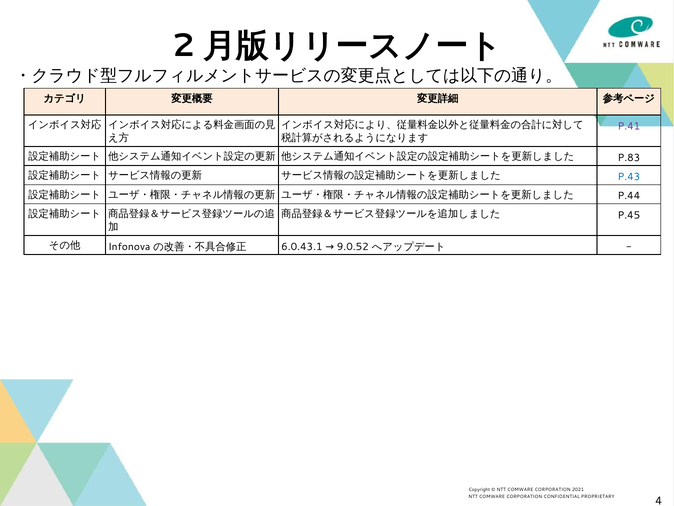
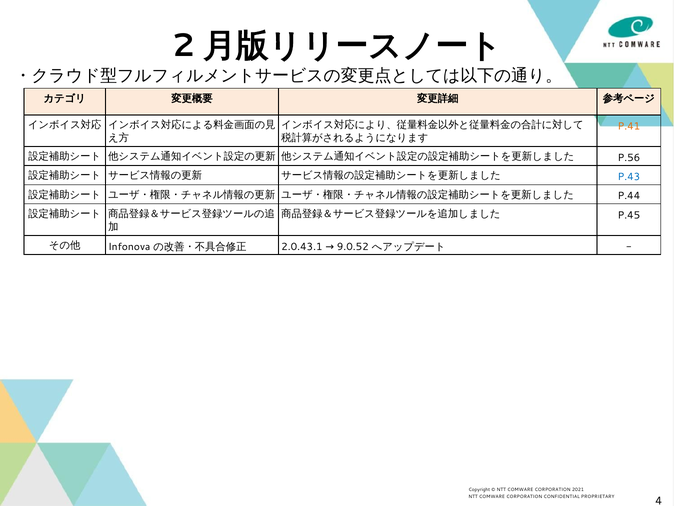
P.41 colour: purple -> orange (629, 126)
P.83: P.83 -> P.56 (629, 158)
6.0.43.1: 6.0.43.1 -> 2.0.43.1 (302, 246)
